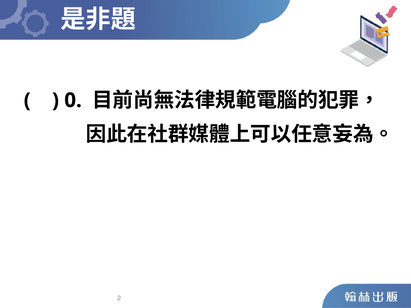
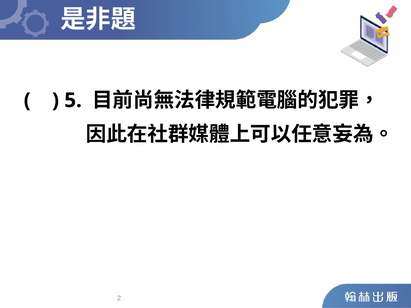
0: 0 -> 5 (73, 100)
